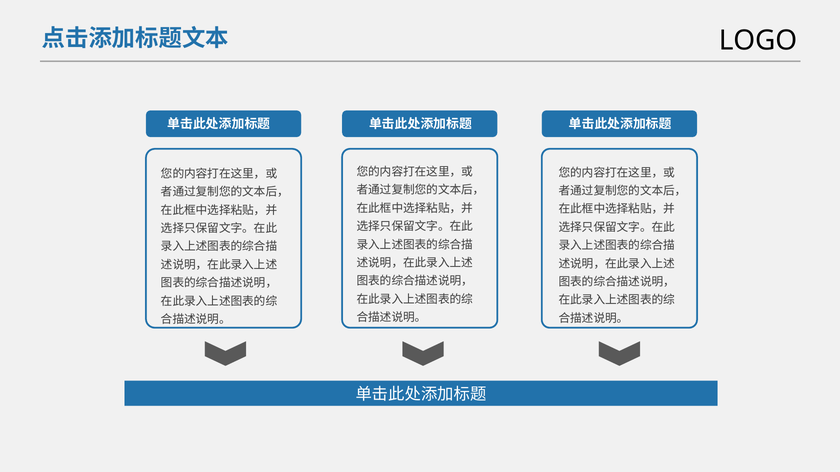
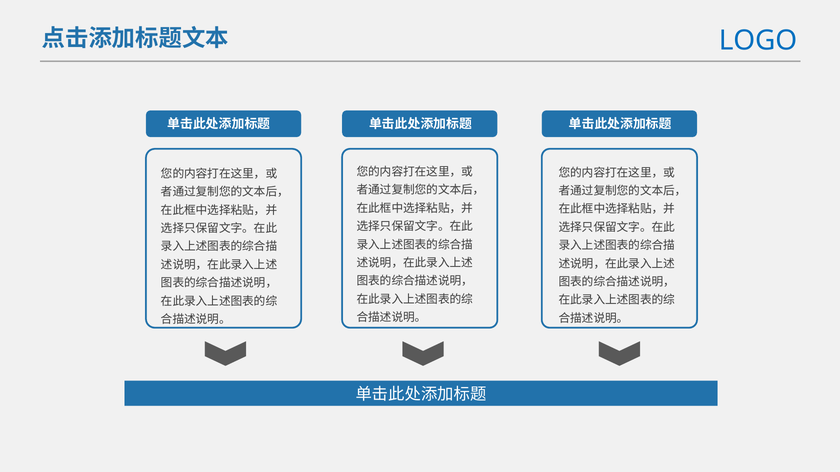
LOGO colour: black -> blue (758, 41)
